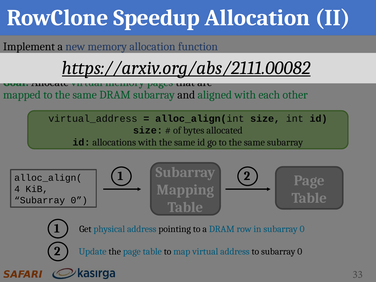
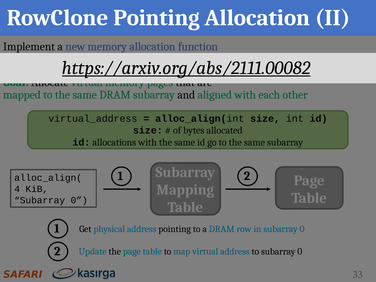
RowClone Speedup: Speedup -> Pointing (157, 18)
